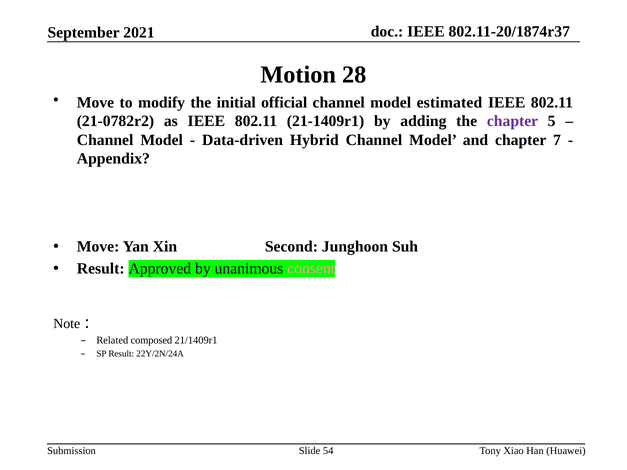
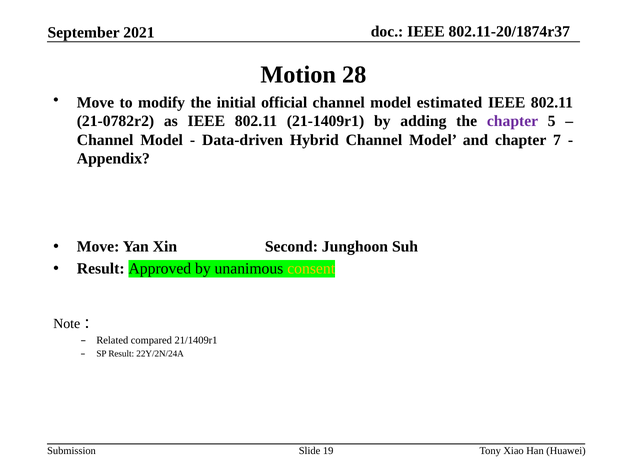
consent colour: pink -> yellow (311, 269)
composed: composed -> compared (151, 340)
54: 54 -> 19 (328, 451)
